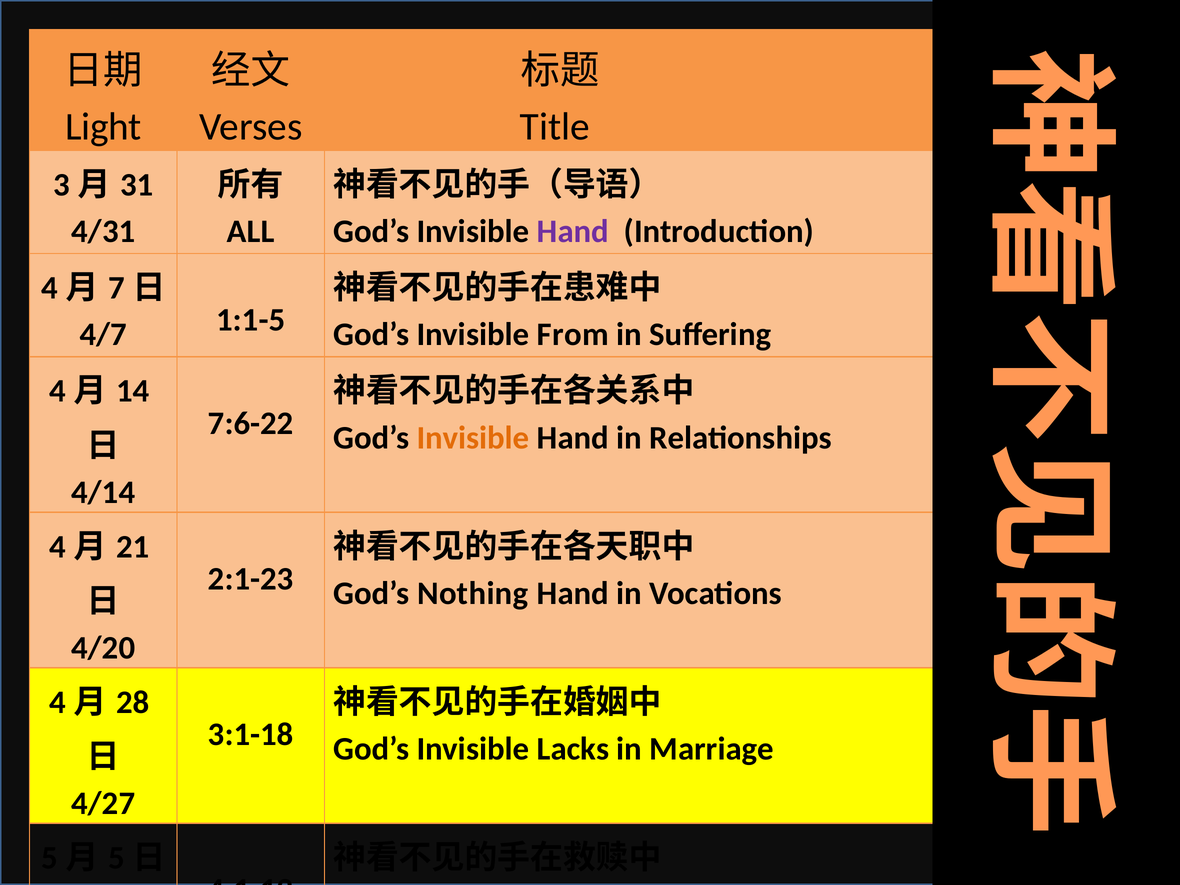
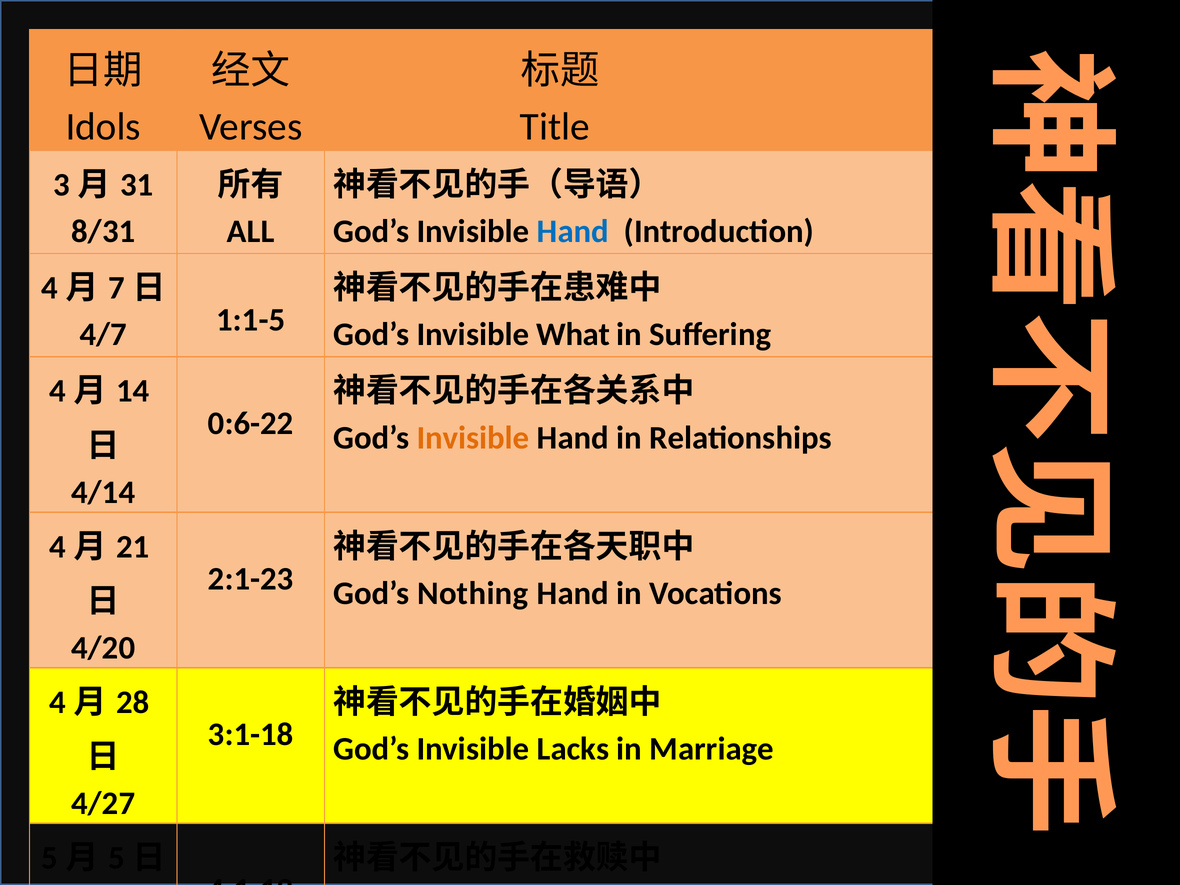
Light: Light -> Idols (103, 127)
4/31: 4/31 -> 8/31 (103, 231)
Hand colour: purple -> blue (573, 231)
From: From -> What (573, 335)
7:6-22: 7:6-22 -> 0:6-22 (251, 423)
